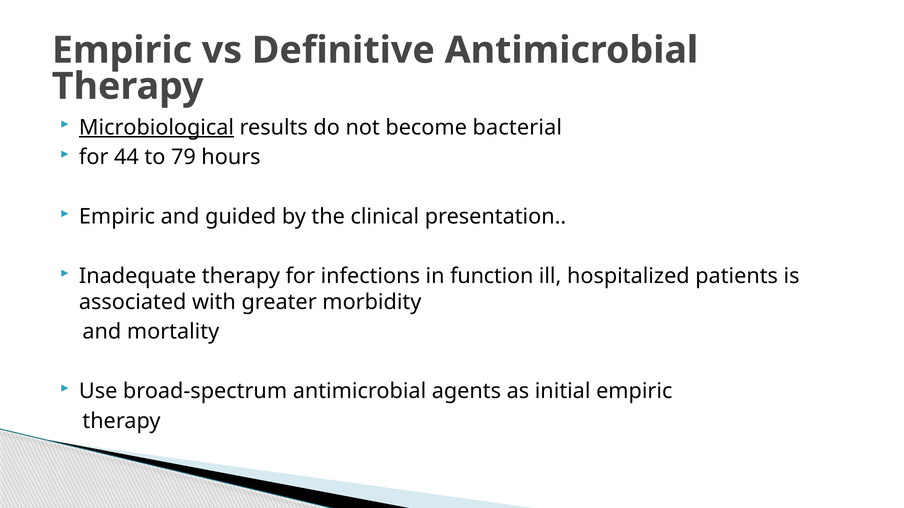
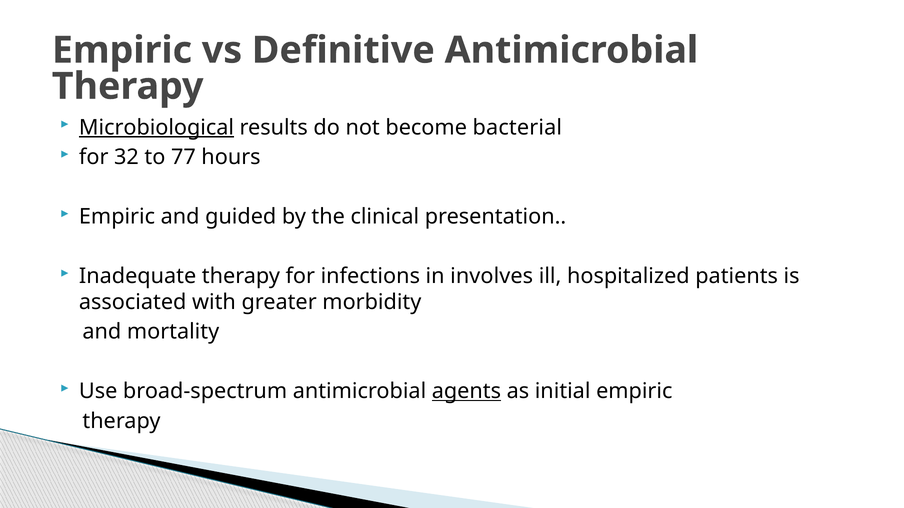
44: 44 -> 32 (126, 157)
79: 79 -> 77 (183, 157)
function: function -> involves (492, 276)
agents underline: none -> present (466, 392)
